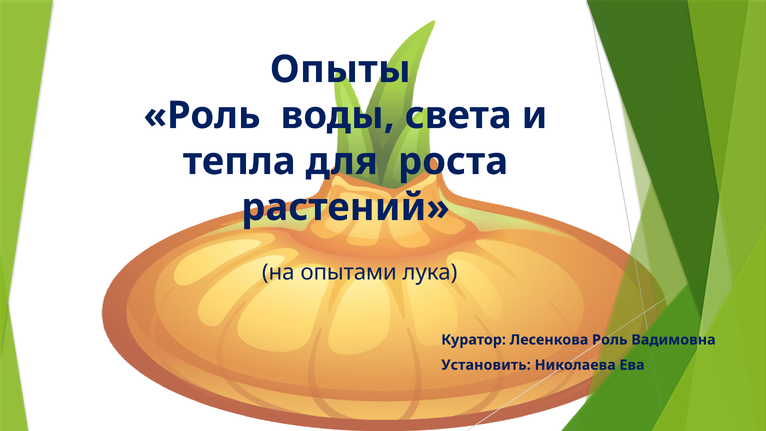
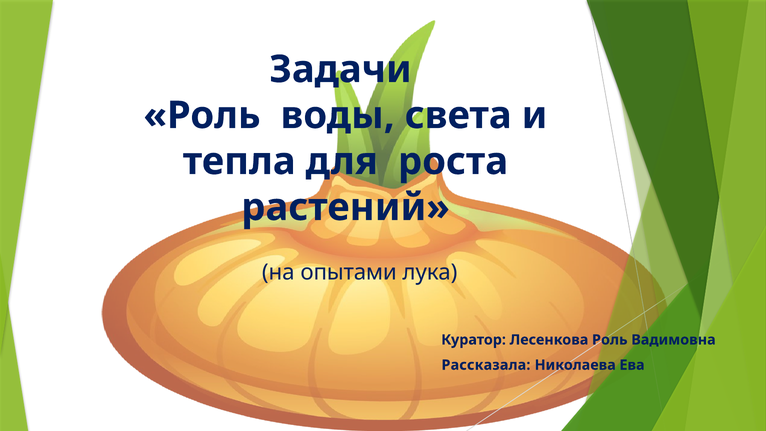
Опыты: Опыты -> Задачи (341, 69)
Установить: Установить -> Рассказала (486, 365)
